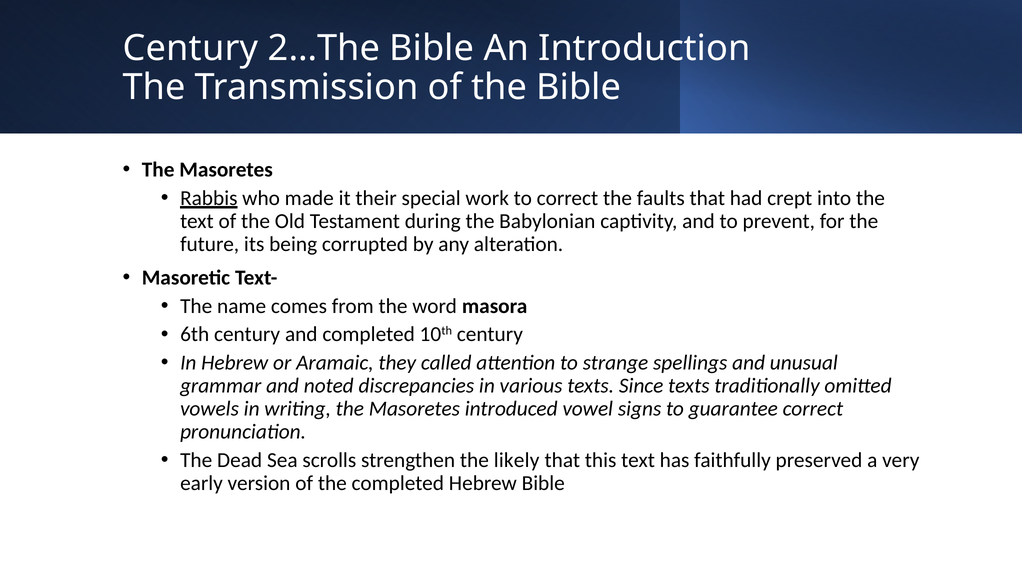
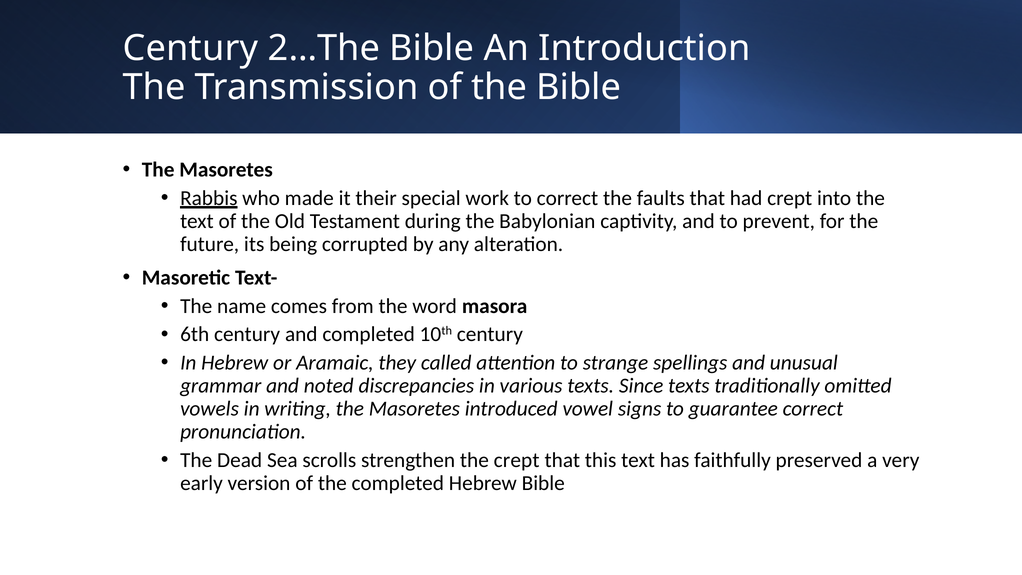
the likely: likely -> crept (517, 460)
